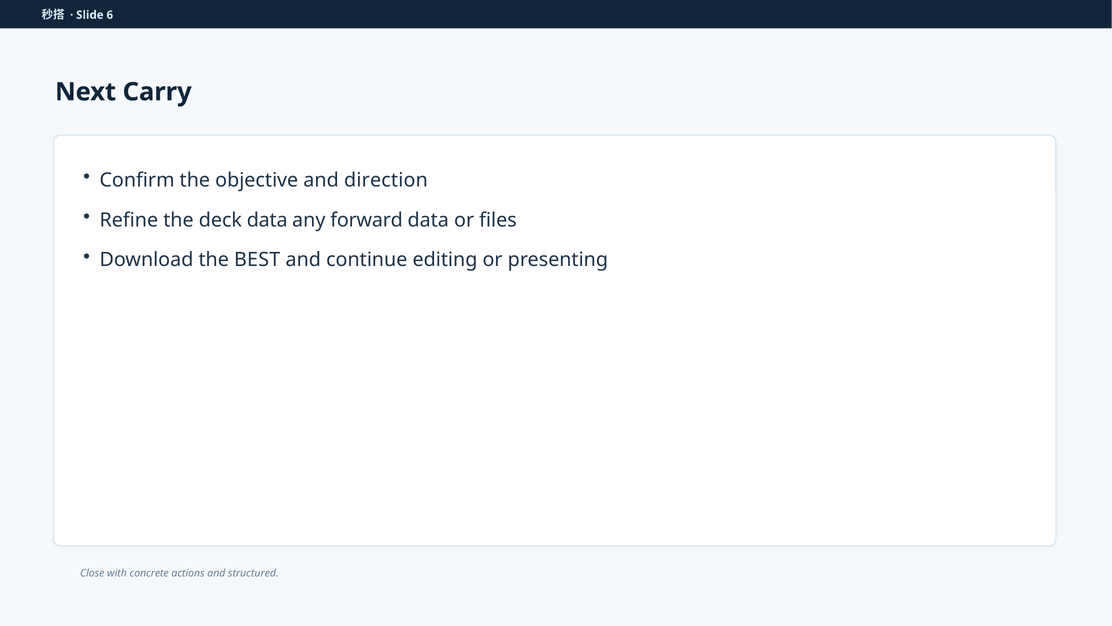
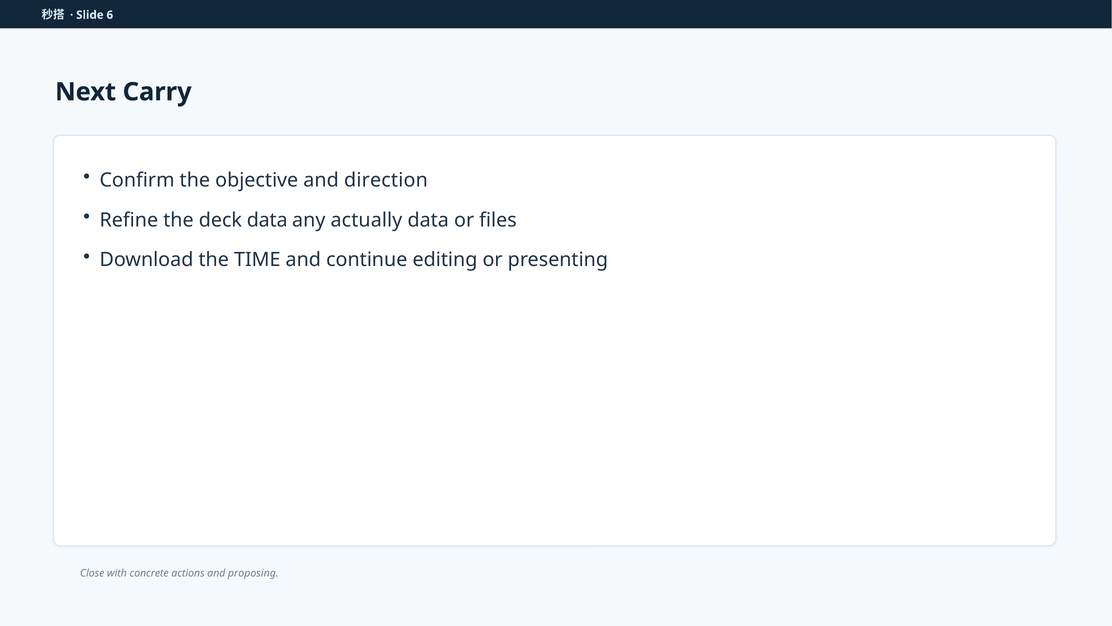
forward: forward -> actually (366, 220)
BEST: BEST -> TIME (257, 260)
structured: structured -> proposing (253, 573)
